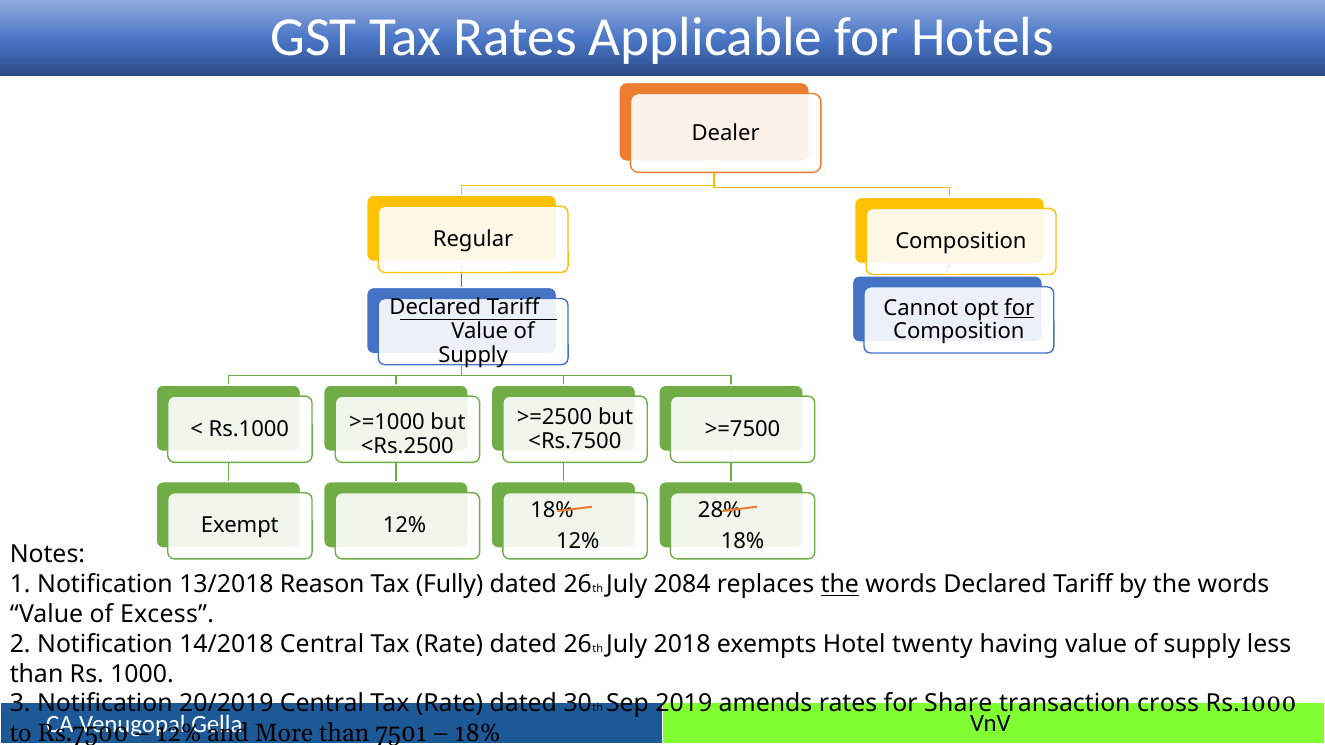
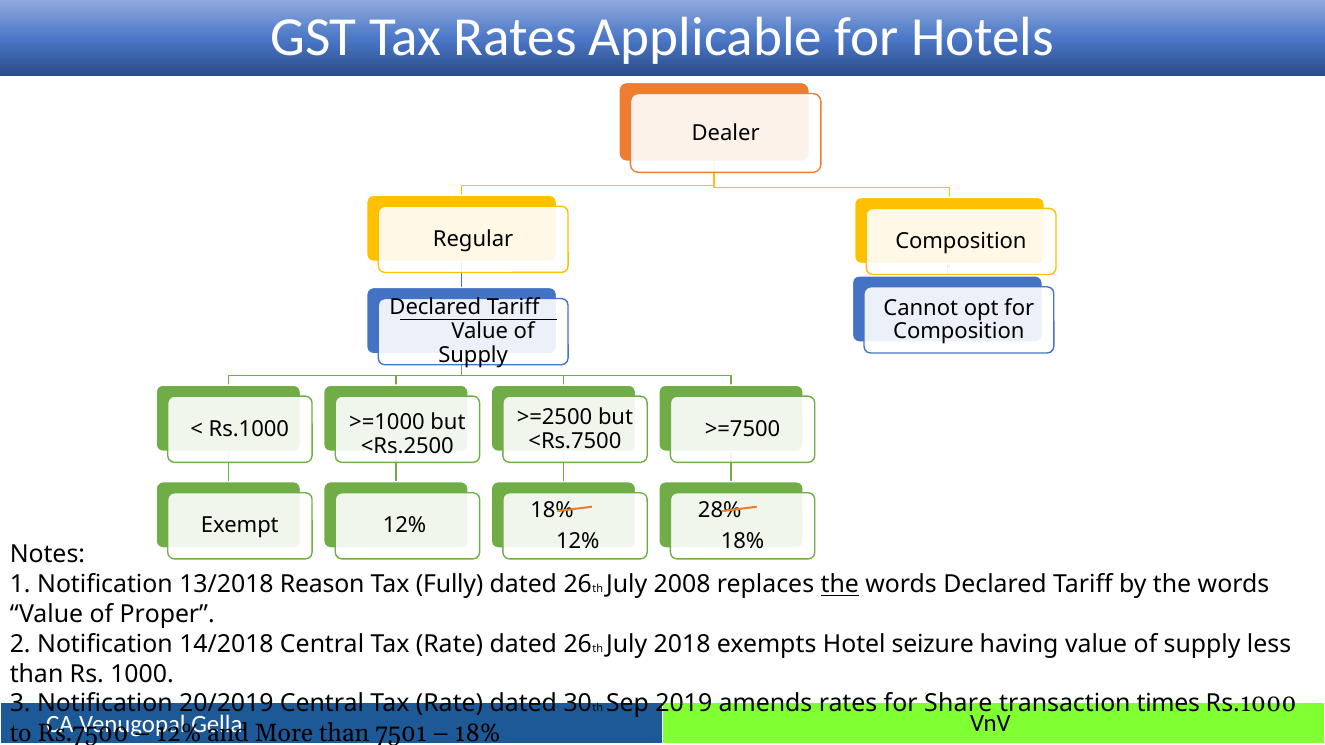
for underline: present -> none (1019, 308)
2084: 2084 -> 2008 (682, 585)
Excess: Excess -> Proper (167, 615)
twenty: twenty -> seizure (933, 644)
cross: cross -> times (1168, 704)
